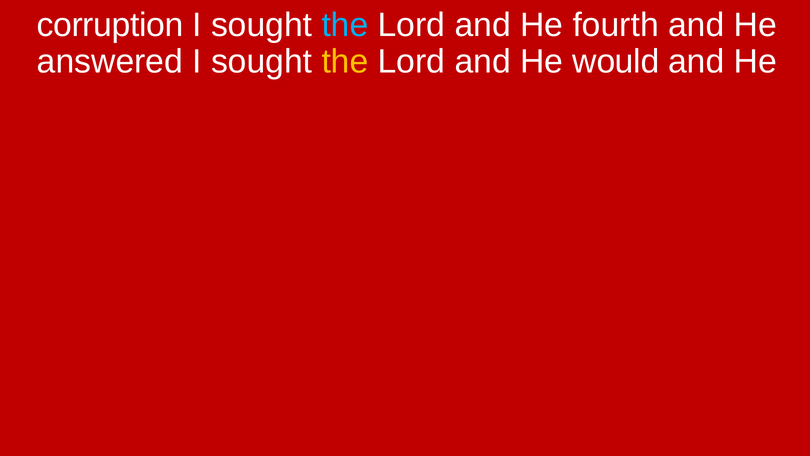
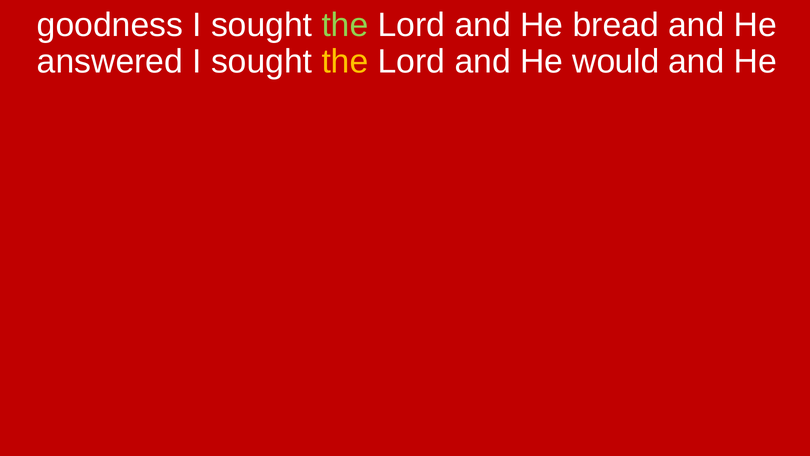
corruption: corruption -> goodness (110, 25)
the colour: light blue -> light green (345, 25)
fourth: fourth -> bread (616, 25)
